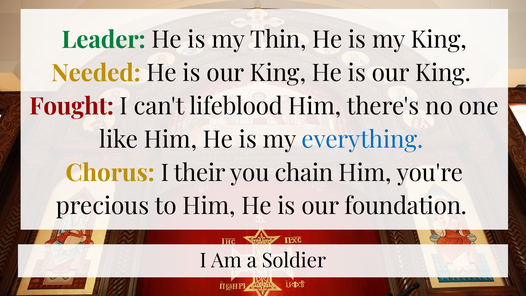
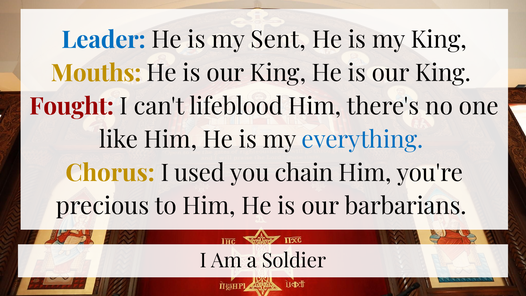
Leader colour: green -> blue (104, 40)
Thin: Thin -> Sent (278, 40)
Needed: Needed -> Mouths (96, 73)
their: their -> used (200, 173)
foundation: foundation -> barbarians (406, 206)
